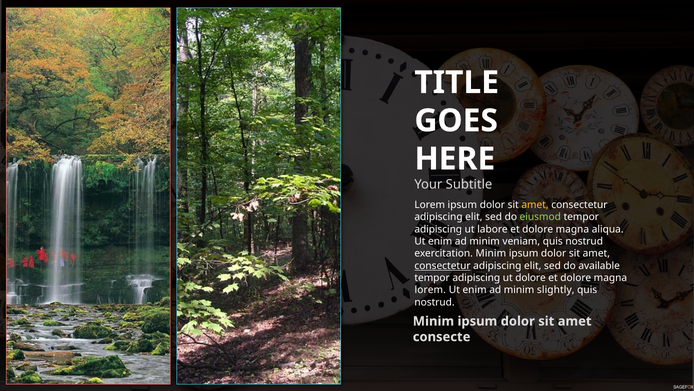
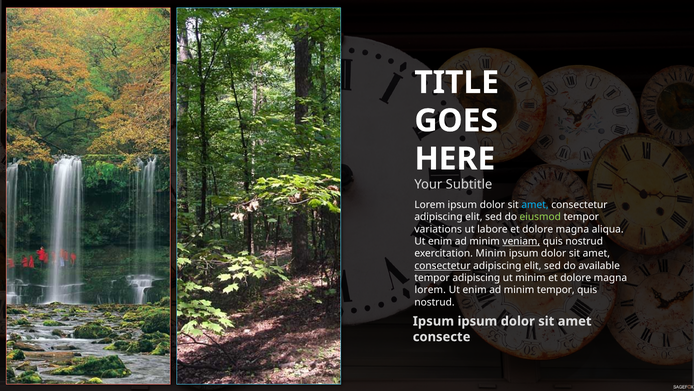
amet colour: yellow -> light blue (535, 205)
adipiscing: adipiscing -> variations (438, 229)
veniam underline: none -> present (521, 241)
ut dolore: dolore -> minim (530, 277)
minim slightly: slightly -> tempor (556, 290)
Minim: Minim -> Ipsum (433, 321)
